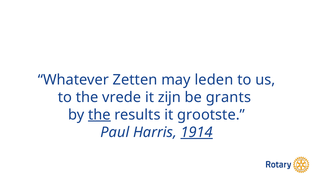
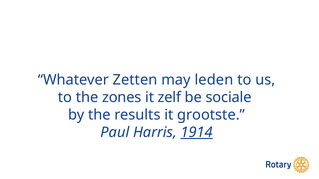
vrede: vrede -> zones (122, 97)
zijn: zijn -> zelf (169, 97)
grants: grants -> sociale (229, 97)
the underline: present -> none (99, 115)
